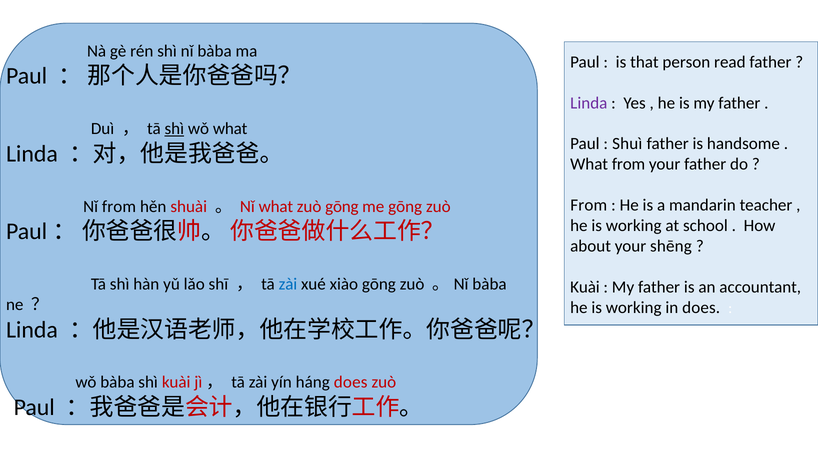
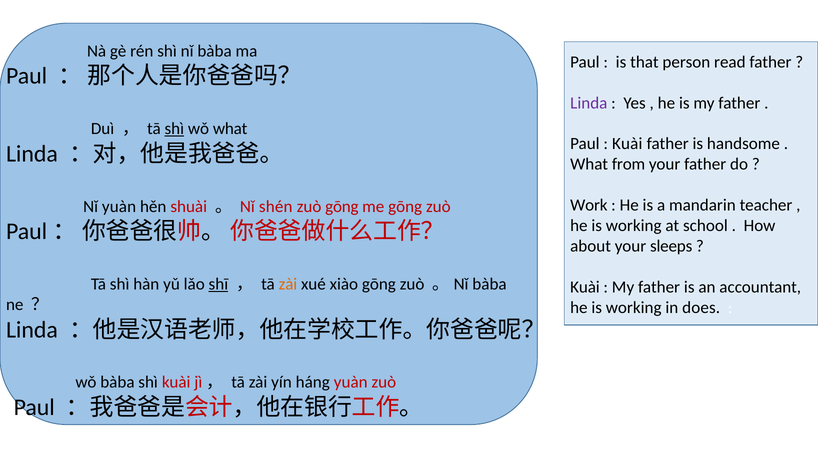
Shuì: Shuì -> Kuài (627, 144)
From: From -> Work (589, 205)
Nǐ from: from -> yuàn (119, 206)
Nǐ what: what -> shén (276, 206)
shēng: shēng -> sleeps (671, 246)
shī underline: none -> present (218, 284)
zài colour: blue -> orange (288, 284)
háng does: does -> yuàn (351, 382)
